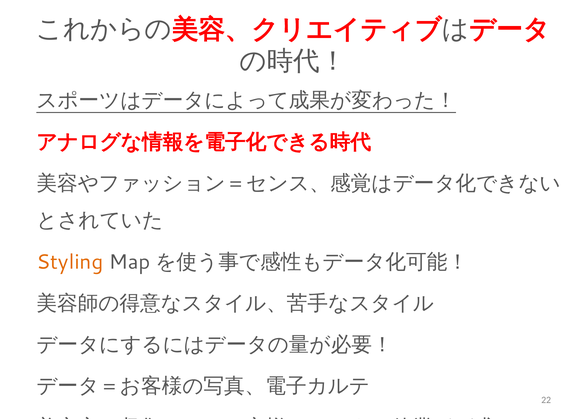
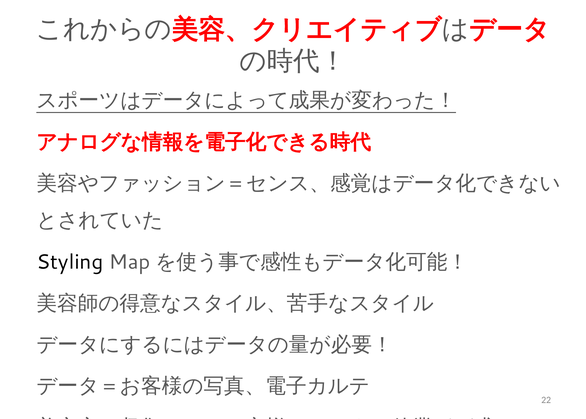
Styling colour: orange -> black (70, 262)
